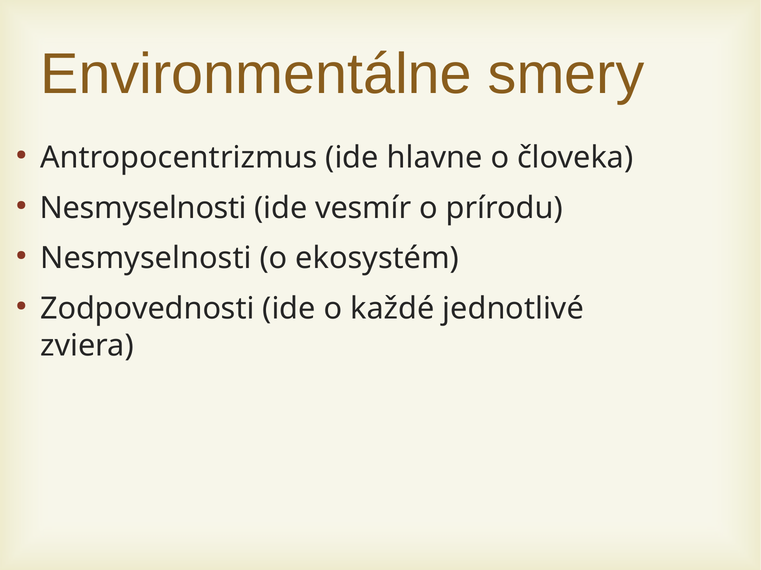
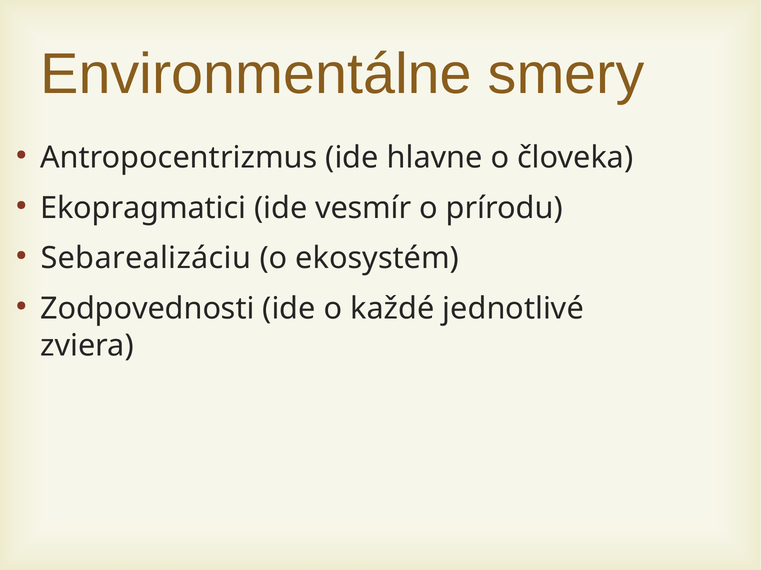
Nesmyselnosti: Nesmyselnosti -> Ekopragmatici (143, 208)
Nesmyselnosti: Nesmyselnosti -> Sebarealizáciu (146, 259)
